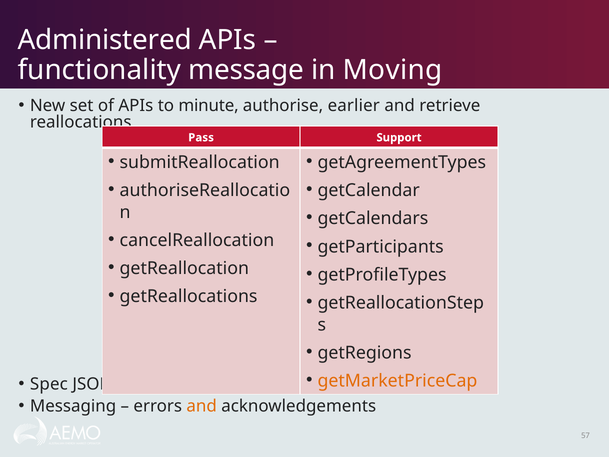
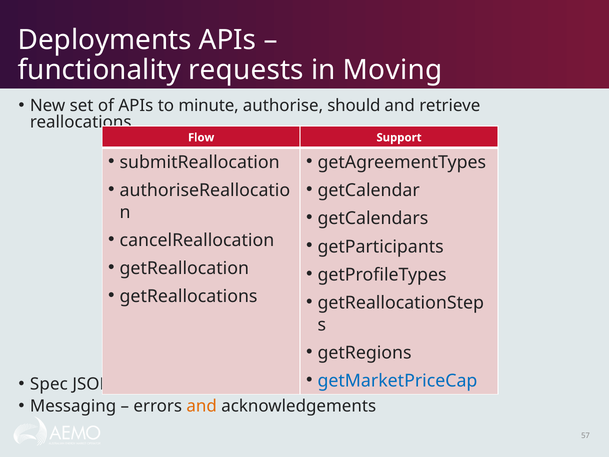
Administered: Administered -> Deployments (105, 40)
message: message -> requests (246, 70)
earlier: earlier -> should (354, 106)
Pass: Pass -> Flow (201, 137)
getMarketPriceCap colour: orange -> blue (397, 381)
